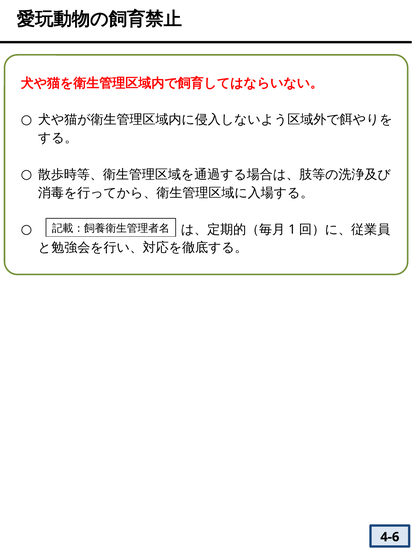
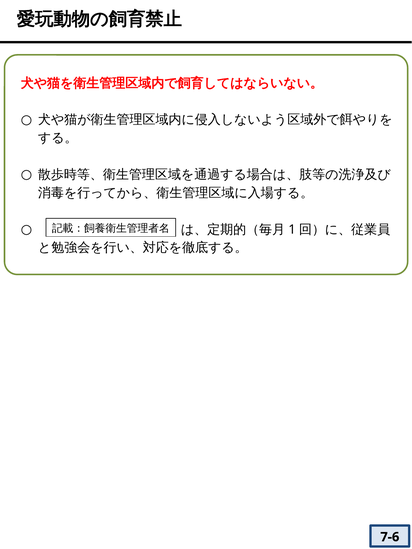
4-6: 4-6 -> 7-6 (390, 537)
